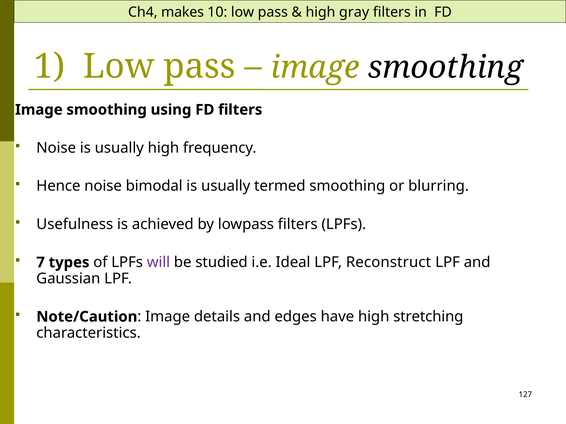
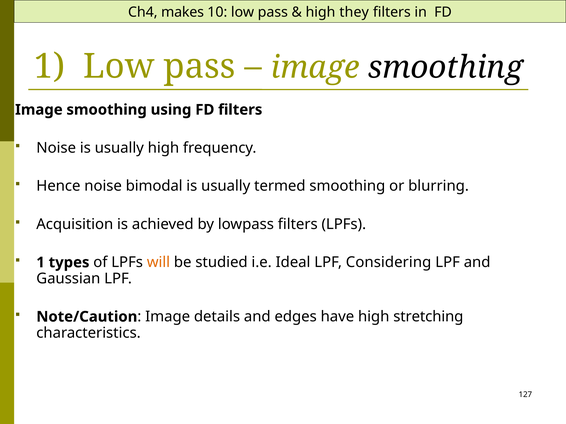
gray: gray -> they (354, 12)
Usefulness: Usefulness -> Acquisition (75, 225)
7: 7 -> 1 (41, 263)
will colour: purple -> orange (158, 263)
Reconstruct: Reconstruct -> Considering (389, 263)
